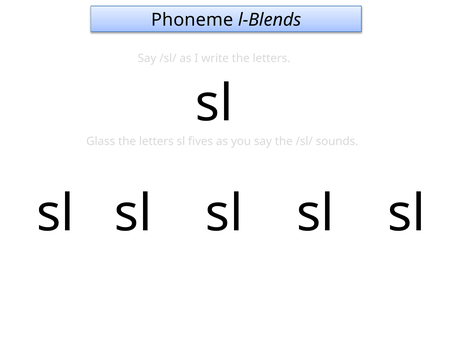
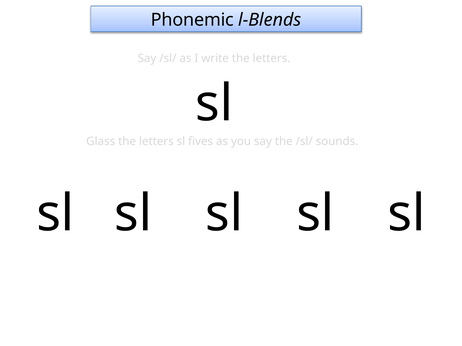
Phoneme: Phoneme -> Phonemic (192, 20)
